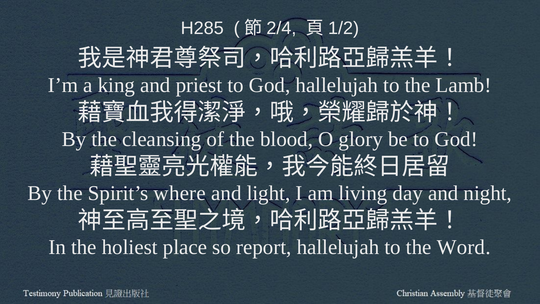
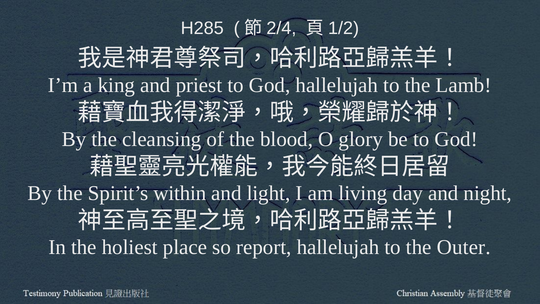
where: where -> within (180, 193)
Word: Word -> Outer (464, 247)
